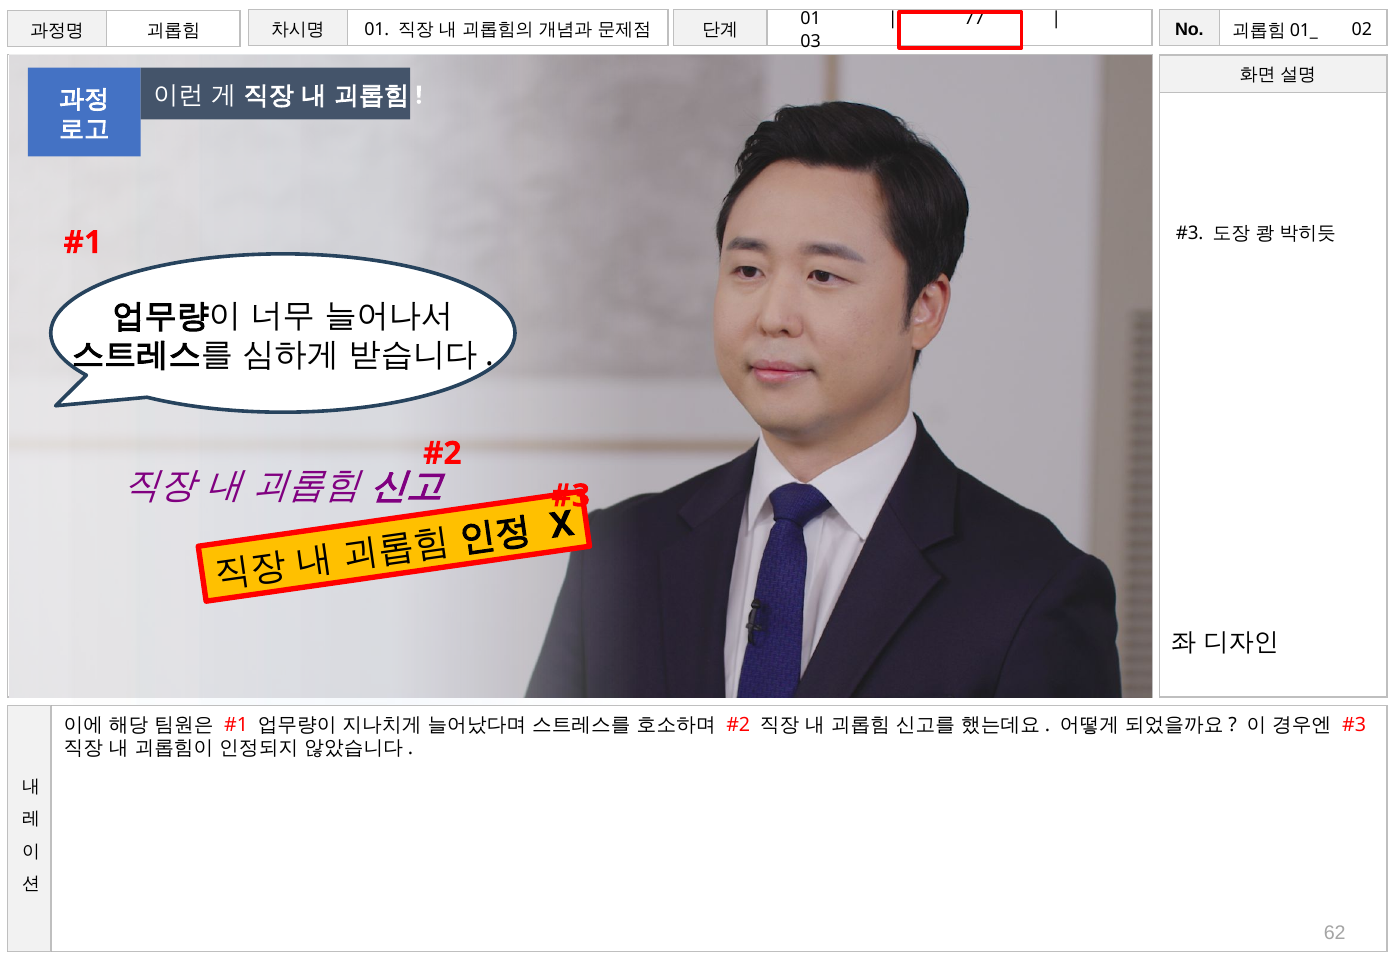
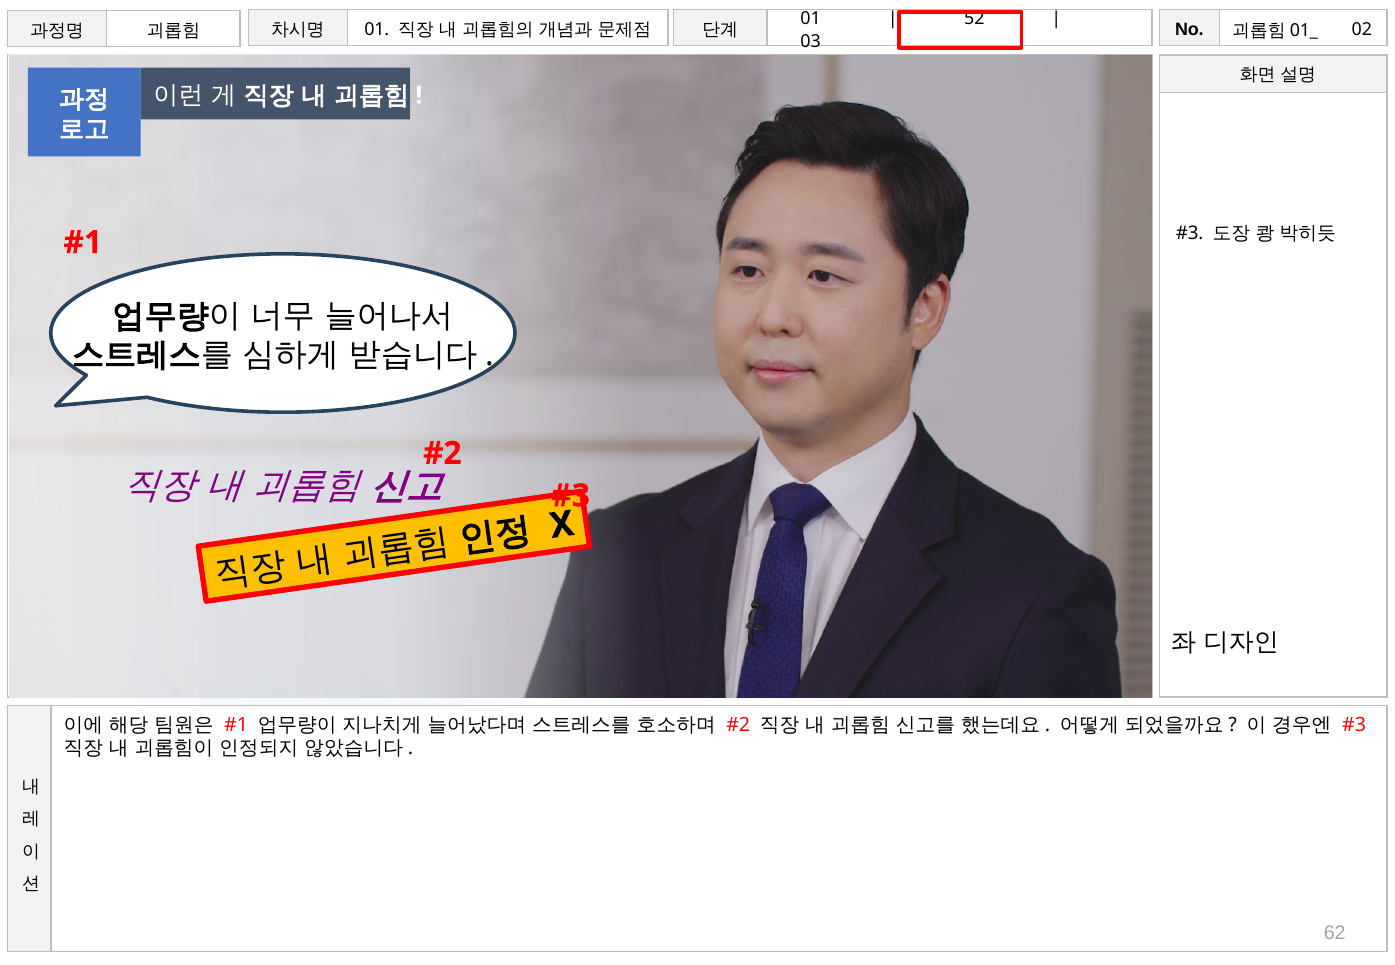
77: 77 -> 52 (974, 18)
